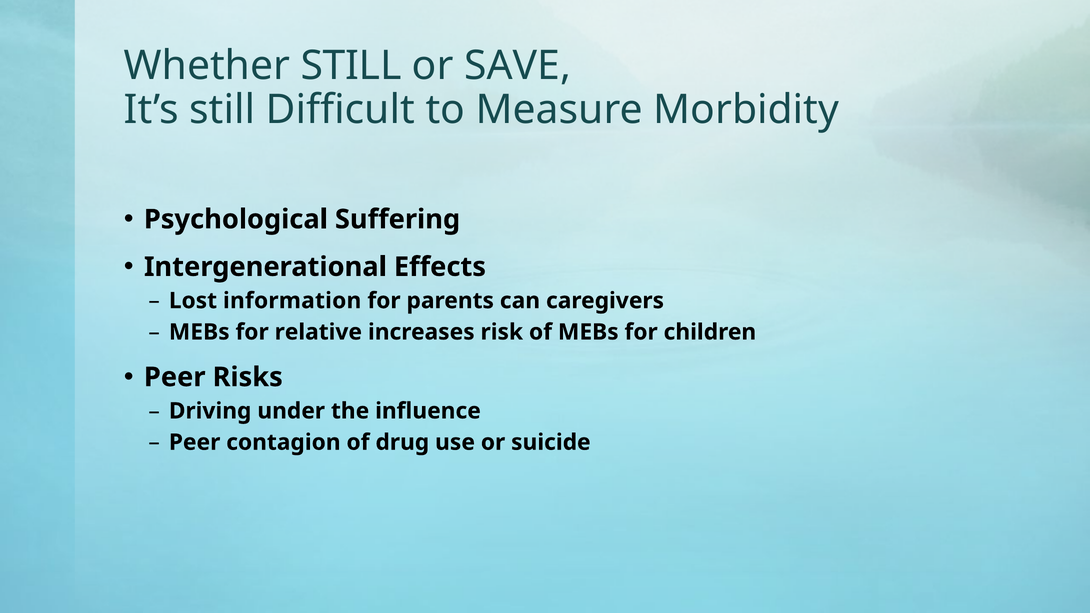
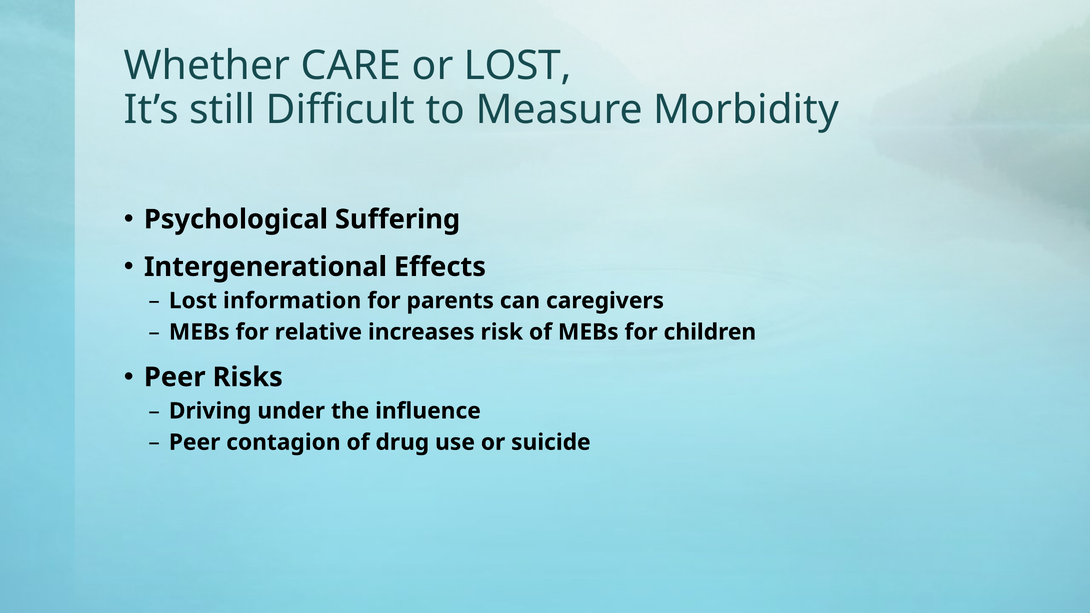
Whether STILL: STILL -> CARE (351, 66)
or SAVE: SAVE -> LOST (518, 66)
